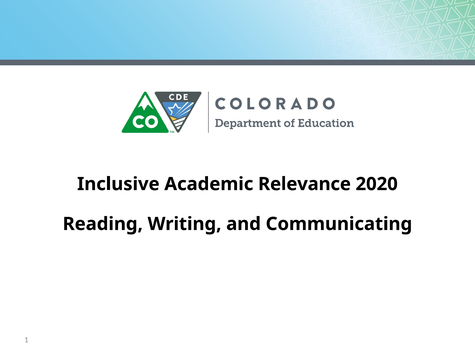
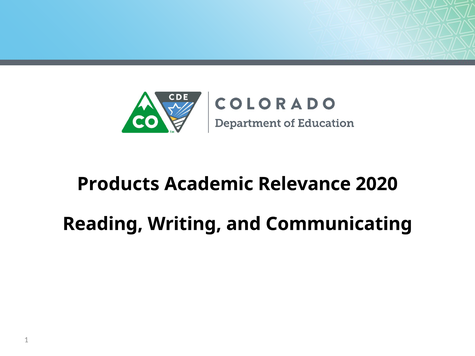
Inclusive: Inclusive -> Products (118, 184)
